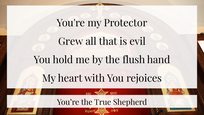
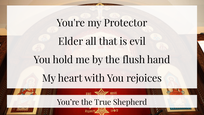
Grew: Grew -> Elder (71, 41)
